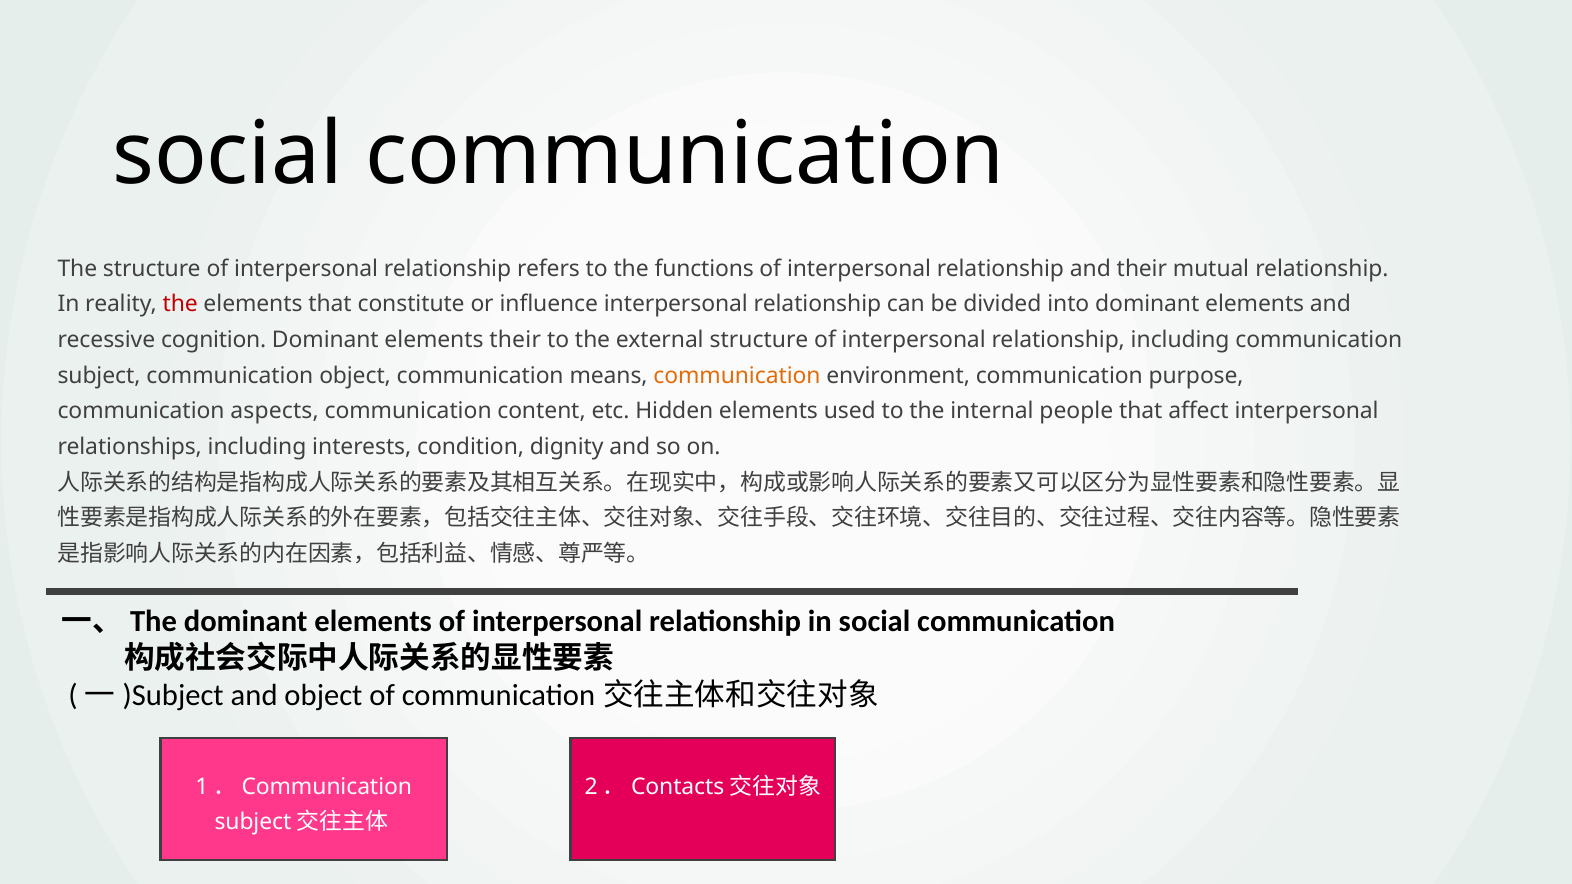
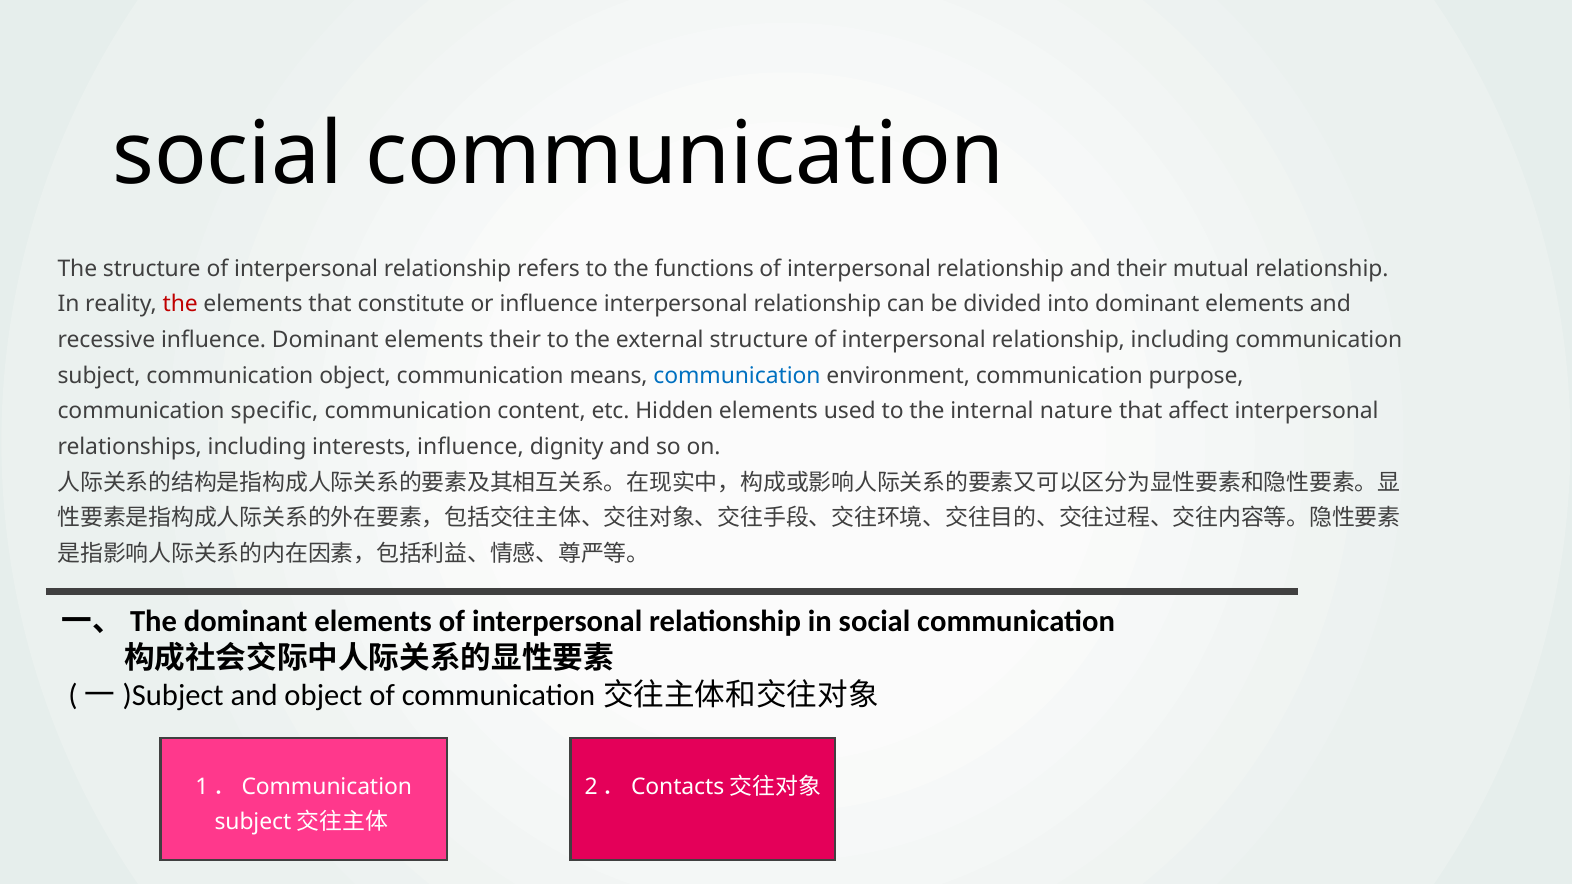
recessive cognition: cognition -> influence (214, 340)
communication colour: orange -> blue (737, 376)
aspects: aspects -> specific (275, 411)
people: people -> nature (1076, 411)
interests condition: condition -> influence (470, 447)
